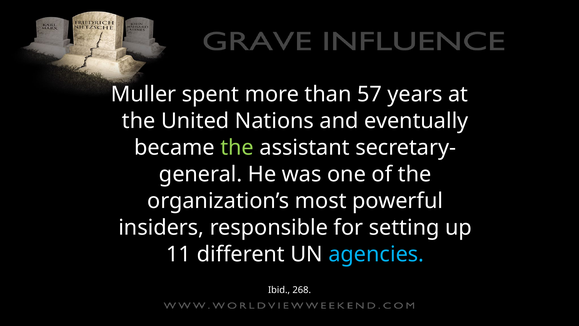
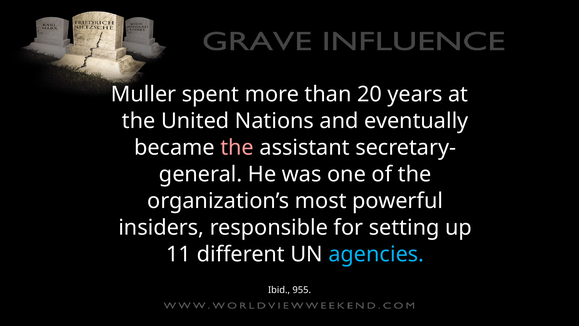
57: 57 -> 20 (369, 94)
the colour: light green -> pink (237, 148)
268: 268 -> 955 (302, 290)
